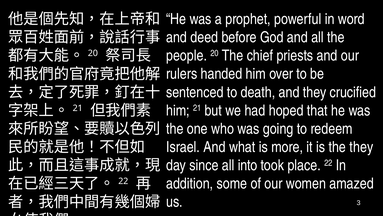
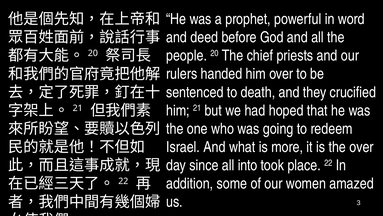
the they: they -> over (361, 147)
